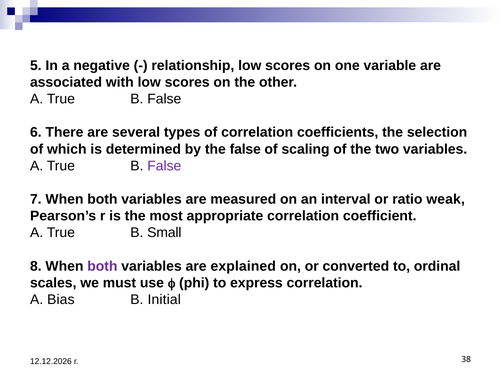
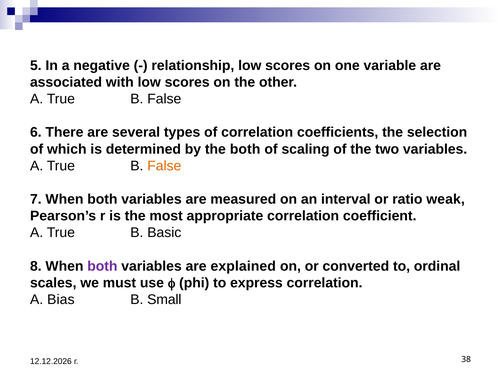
the false: false -> both (245, 149)
False colour: purple -> orange (164, 166)
Small: Small -> Basic (164, 233)
Initial: Initial -> Small (164, 299)
